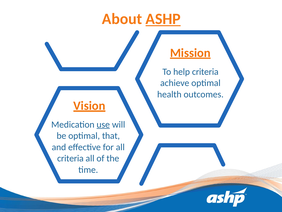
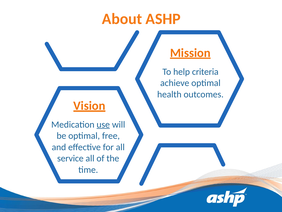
ASHP underline: present -> none (163, 19)
that: that -> free (111, 135)
criteria: criteria -> service (70, 158)
